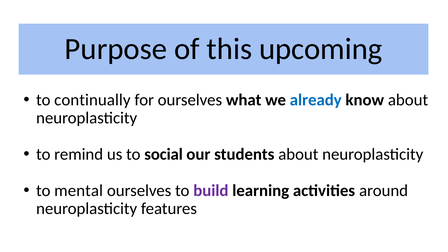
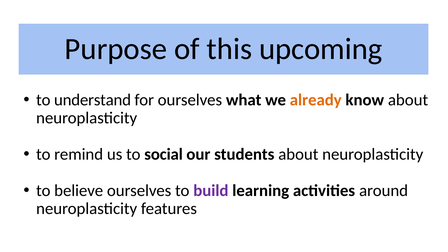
continually: continually -> understand (93, 100)
already colour: blue -> orange (316, 100)
mental: mental -> believe (79, 191)
